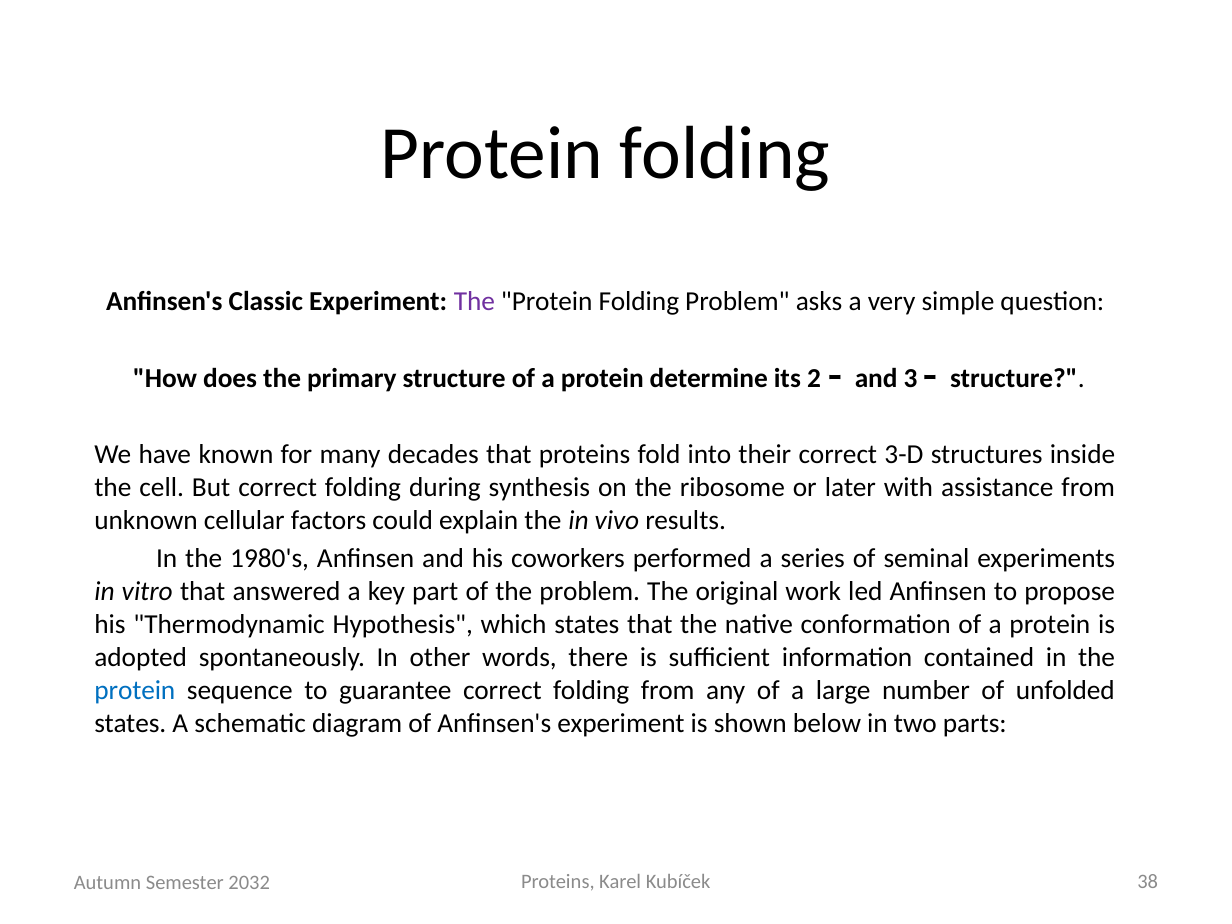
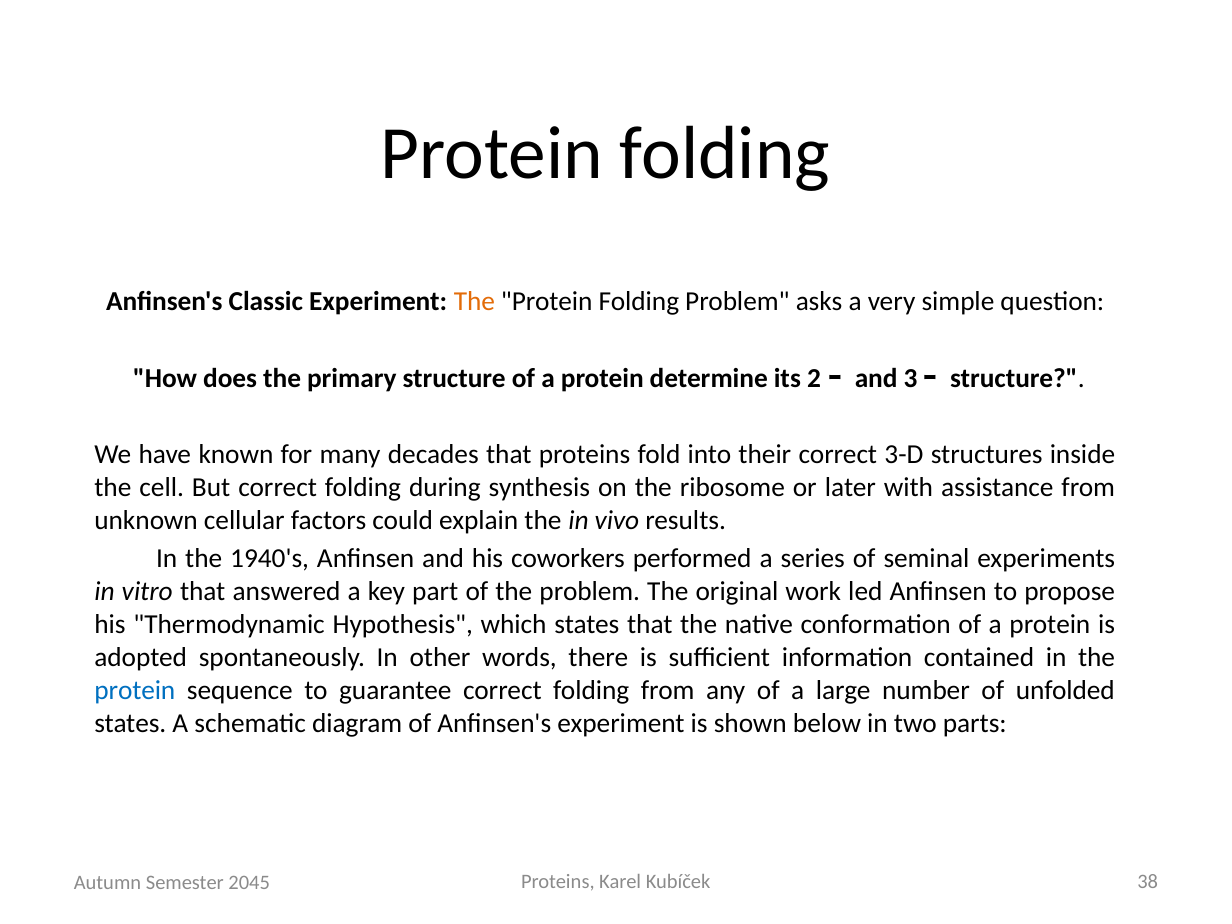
The colour: purple -> orange (474, 302)
1980's: 1980's -> 1940's (270, 559)
2032: 2032 -> 2045 (249, 882)
